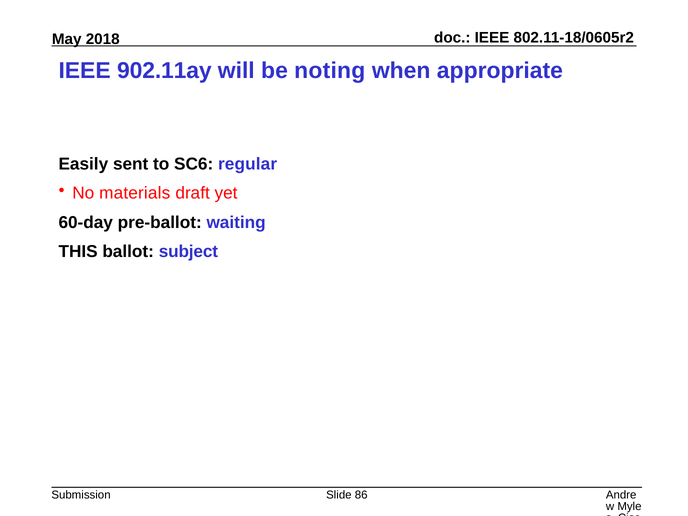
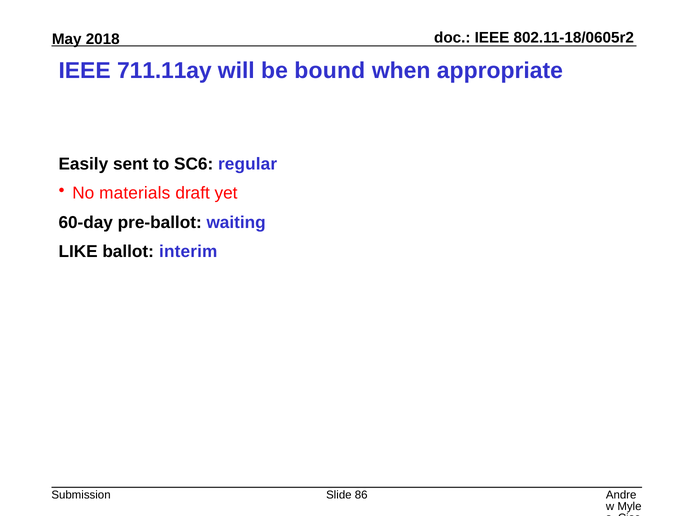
902.11ay: 902.11ay -> 711.11ay (164, 70)
noting: noting -> bound (330, 70)
THIS: THIS -> LIKE (78, 252)
subject: subject -> interim (188, 252)
